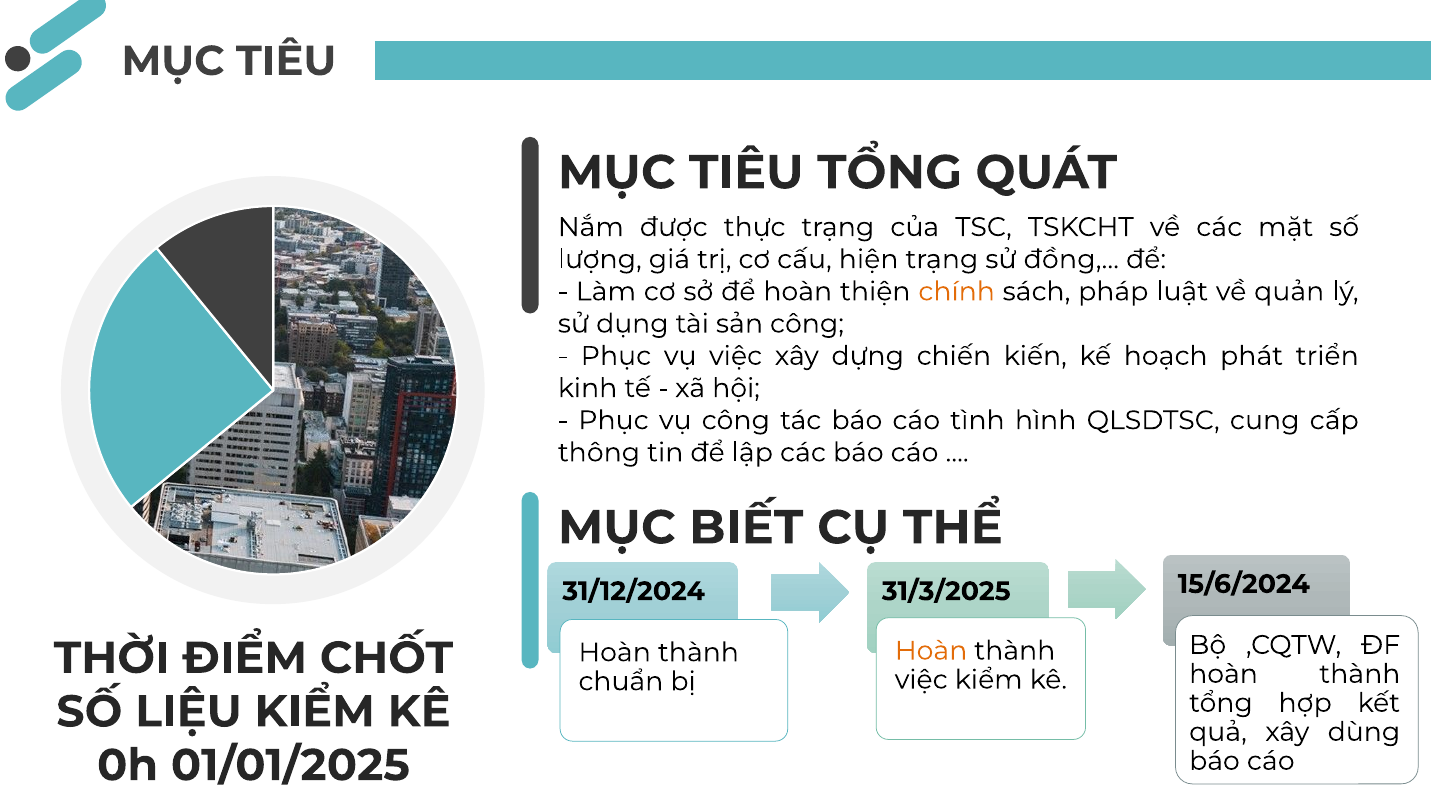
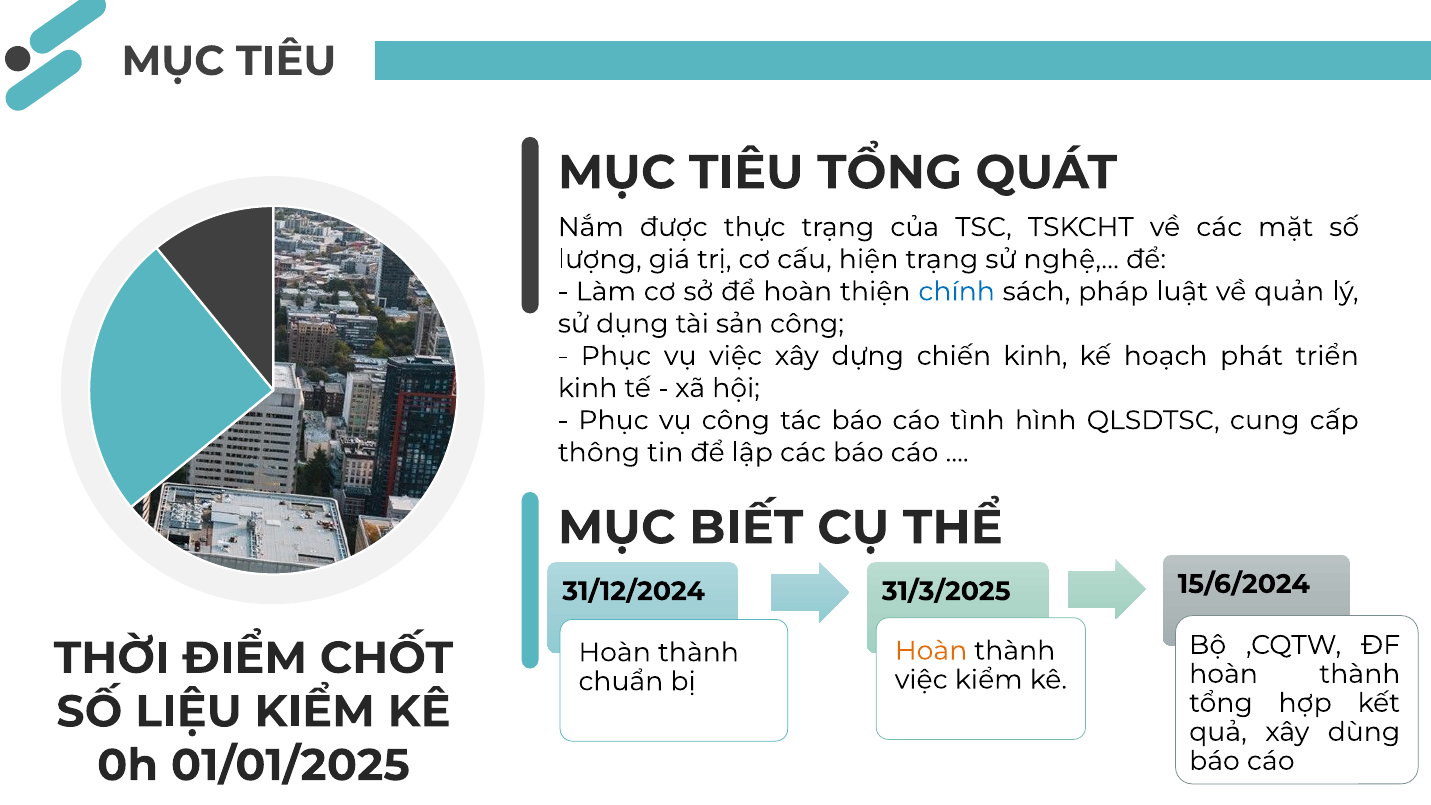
đồng: đồng -> nghệ (1071, 259)
chính colour: orange -> blue (957, 292)
chiến kiến: kiến -> kinh (1035, 356)
